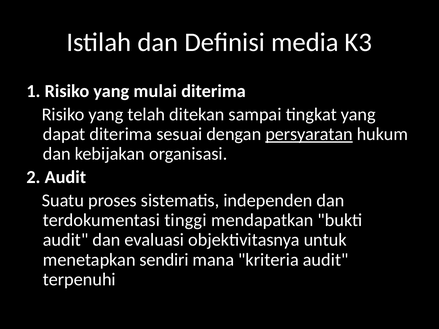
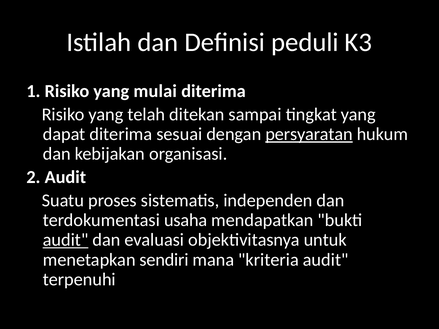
media: media -> peduli (305, 42)
tinggi: tinggi -> usaha (186, 220)
audit underline: none -> present (66, 240)
